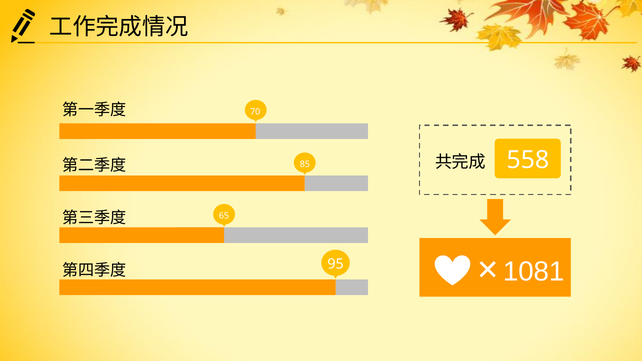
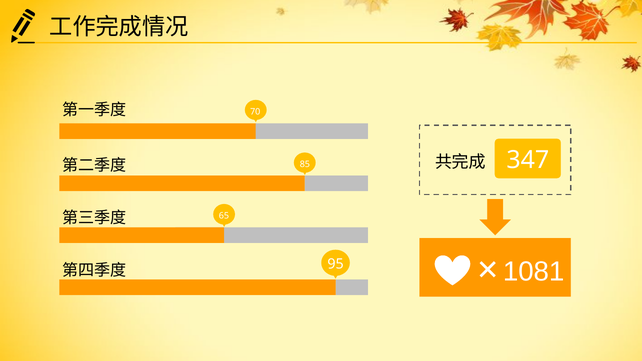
558: 558 -> 347 (528, 160)
